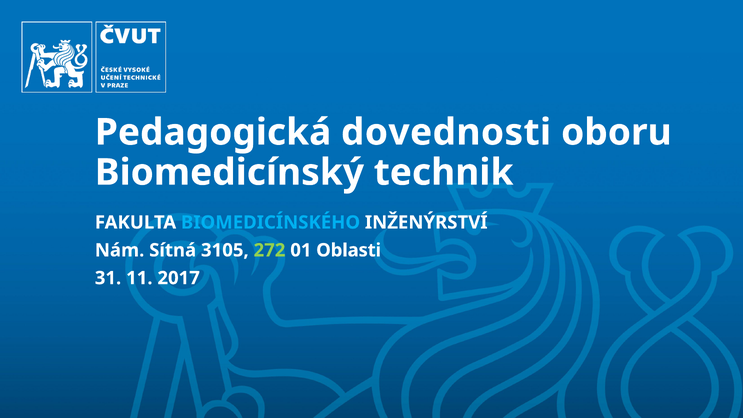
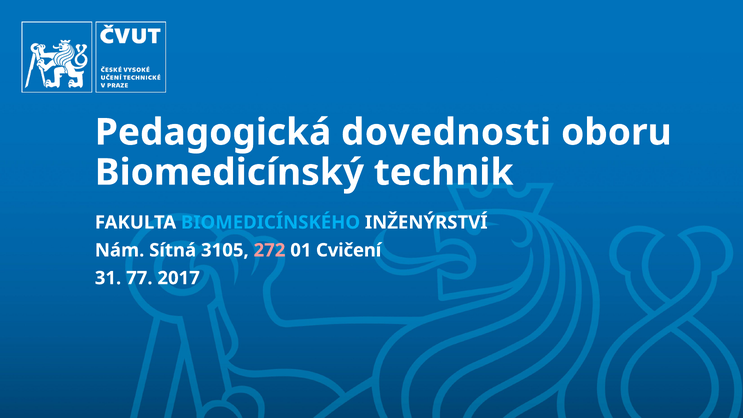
272 colour: light green -> pink (270, 250)
Oblasti: Oblasti -> Cvičení (349, 250)
11: 11 -> 77 (139, 278)
